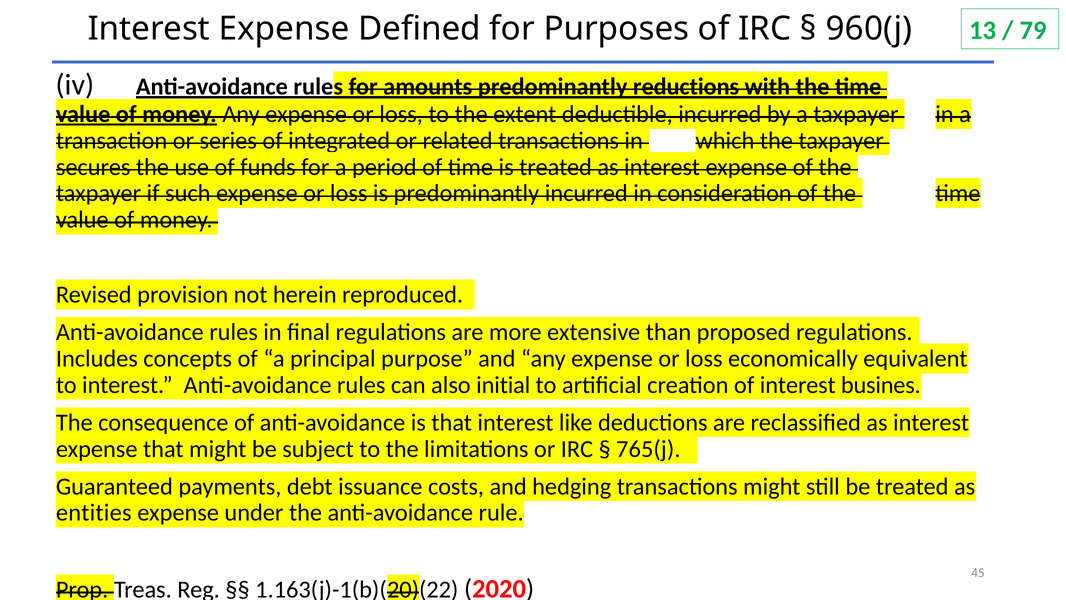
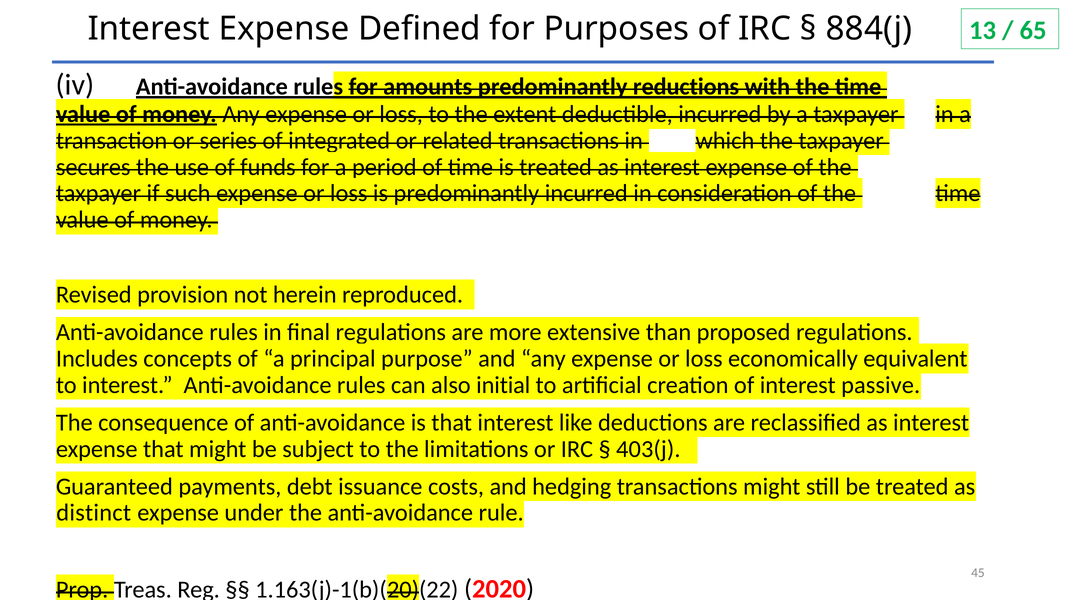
960(j: 960(j -> 884(j (869, 29)
79: 79 -> 65 (1033, 31)
busines: busines -> passive (881, 385)
765(j: 765(j -> 403(j (648, 449)
entities: entities -> distinct (94, 513)
